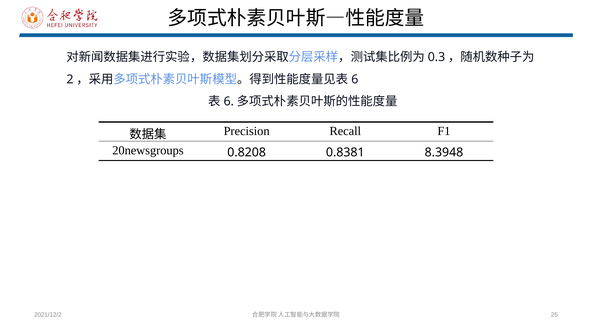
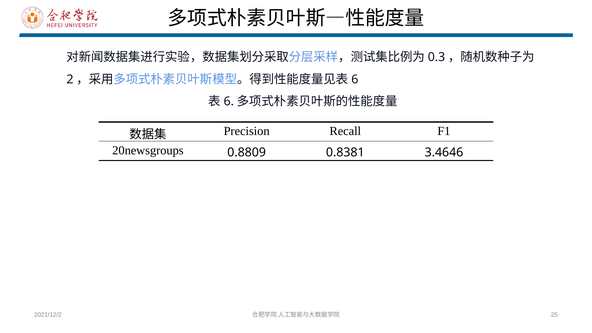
0.8208: 0.8208 -> 0.8809 (247, 153)
8.3948: 8.3948 -> 3.4646 (444, 153)
